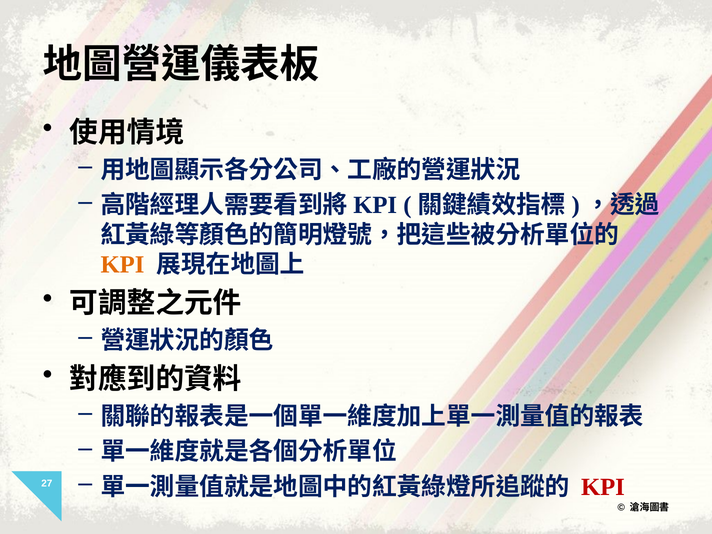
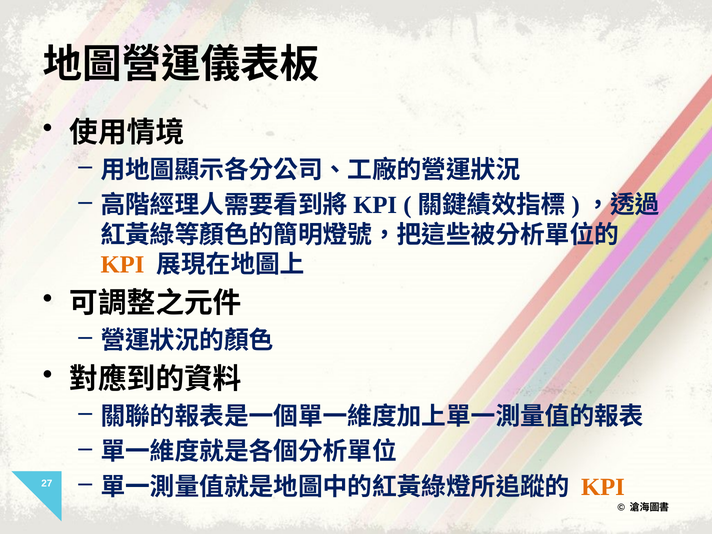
KPI colour: red -> orange (603, 487)
